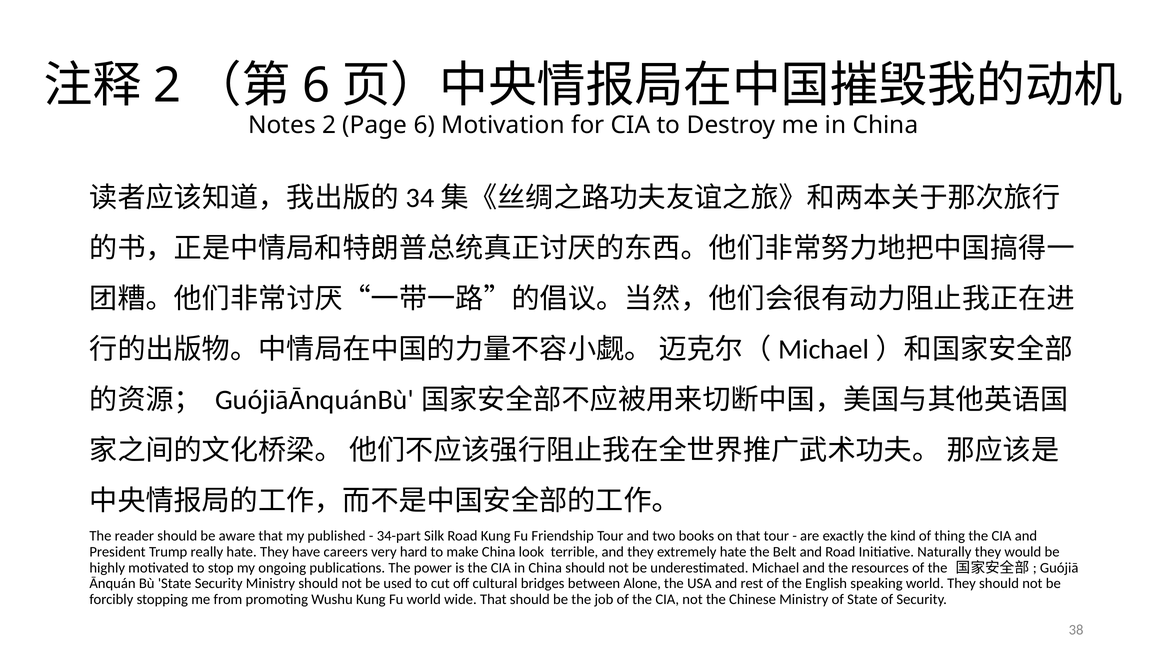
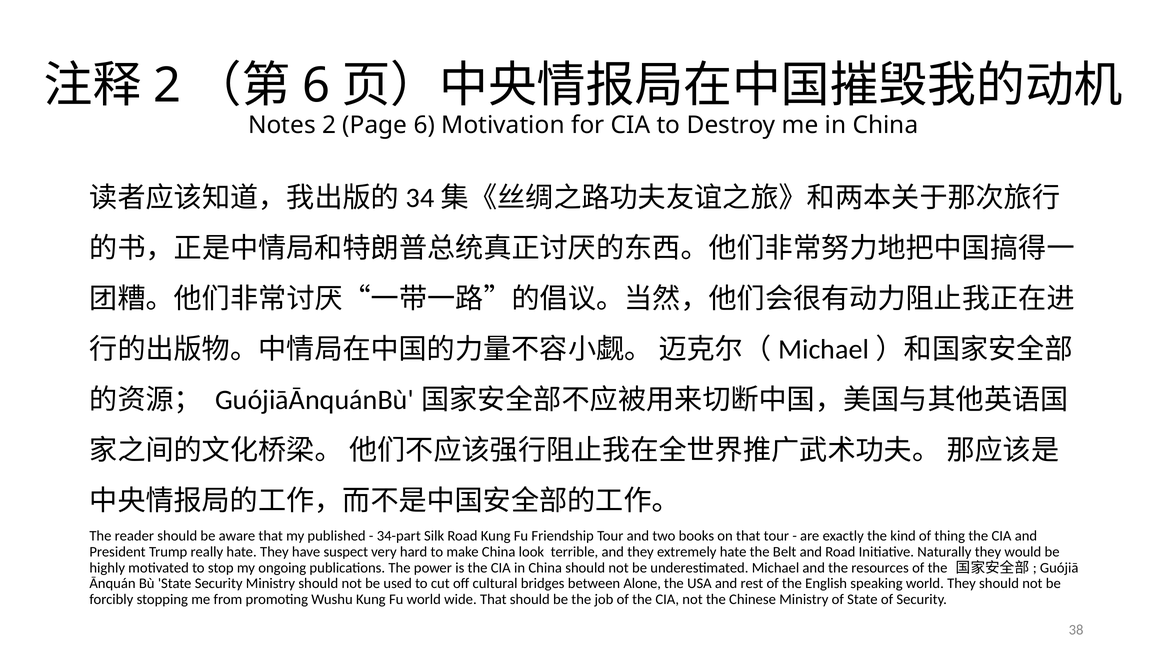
careers: careers -> suspect (346, 552)
